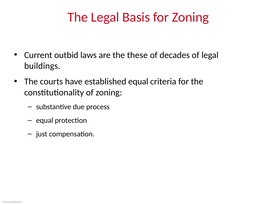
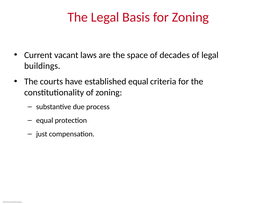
outbid: outbid -> vacant (66, 55)
these: these -> space (137, 55)
